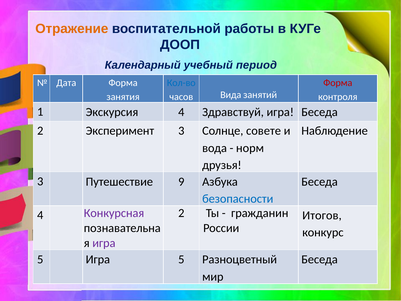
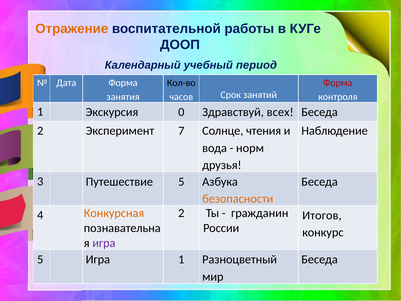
Кол-во colour: blue -> black (181, 83)
Вида: Вида -> Срок (231, 95)
Экскурсия 4: 4 -> 0 (181, 112)
Здравствуй игра: игра -> всех (280, 112)
Эксперимент 3: 3 -> 7 (181, 131)
совете: совете -> чтения (264, 131)
Путешествие 9: 9 -> 5 (181, 181)
безопасности colour: blue -> orange (238, 199)
Конкурсная colour: purple -> orange (114, 213)
Игра 5: 5 -> 1 (181, 259)
